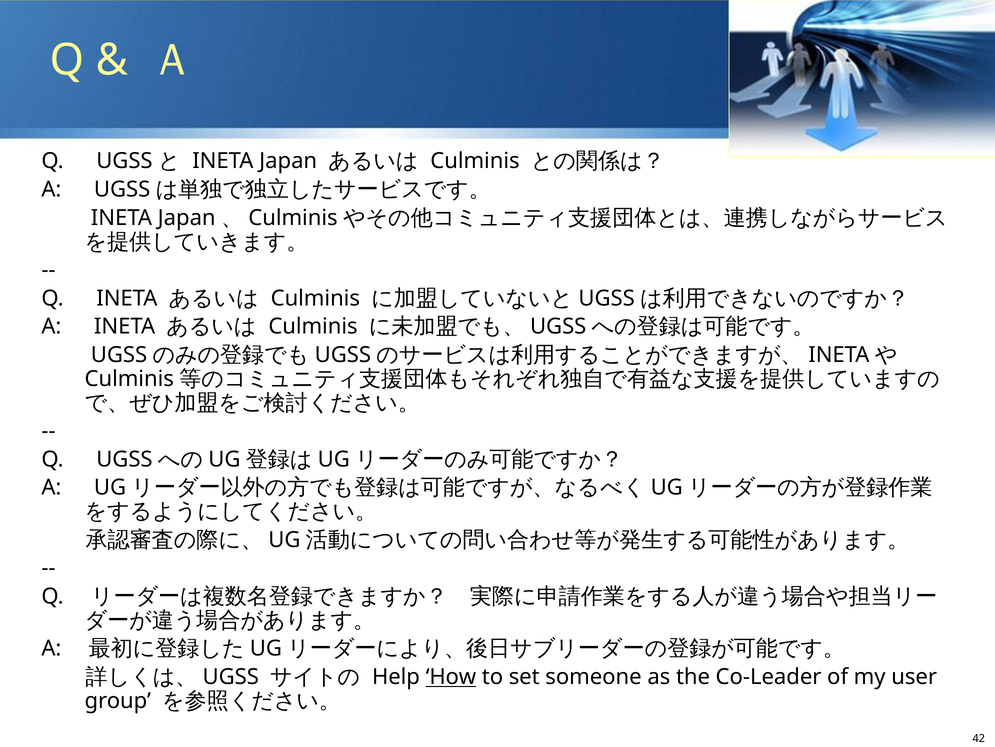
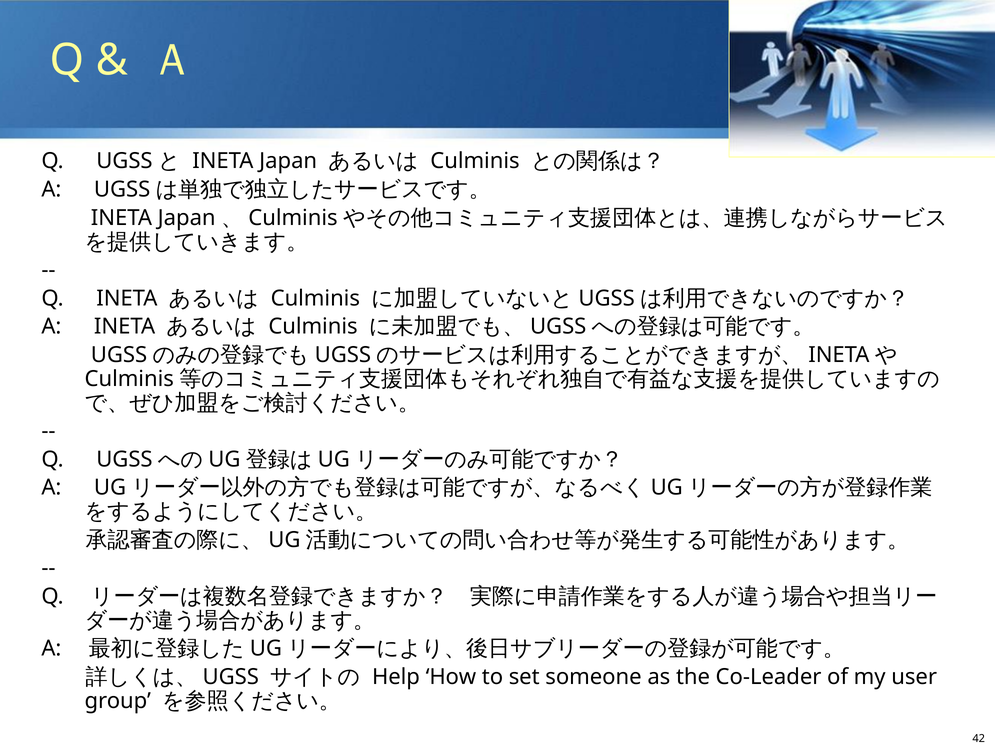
How underline: present -> none (451, 676)
